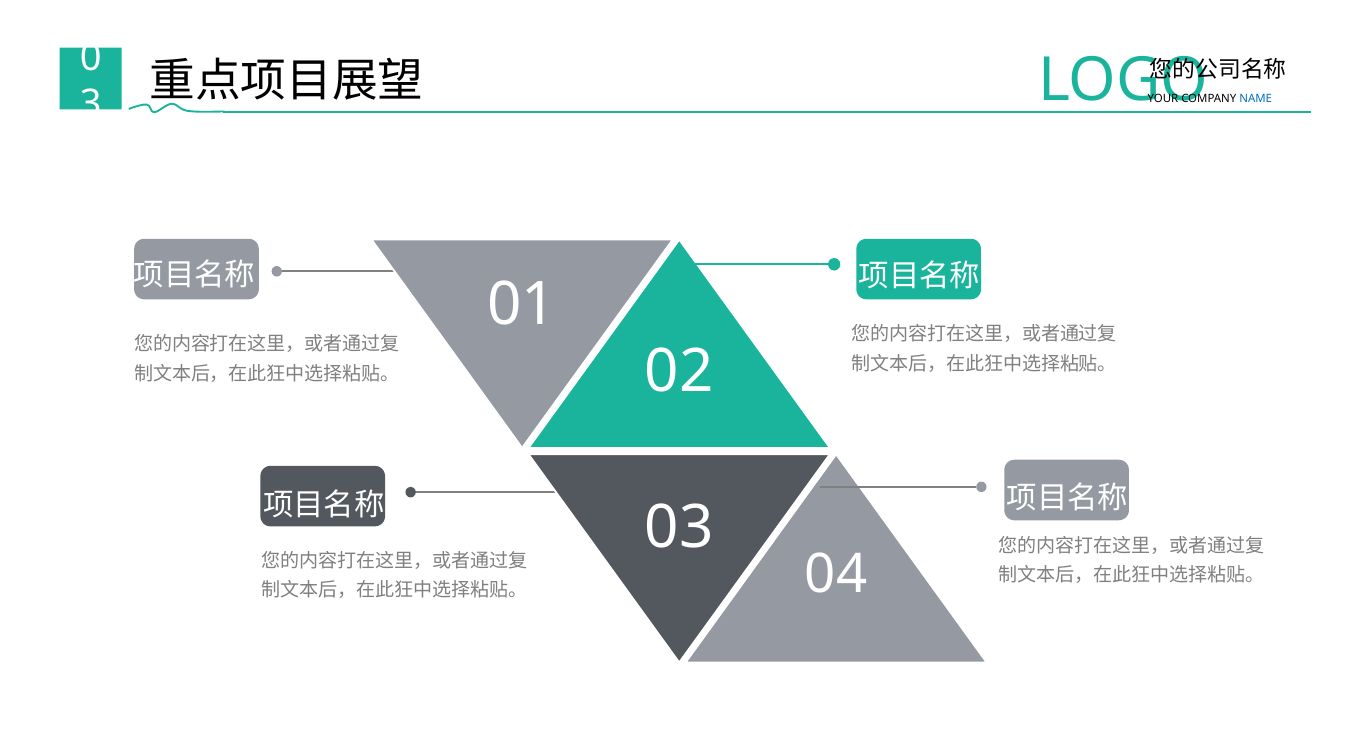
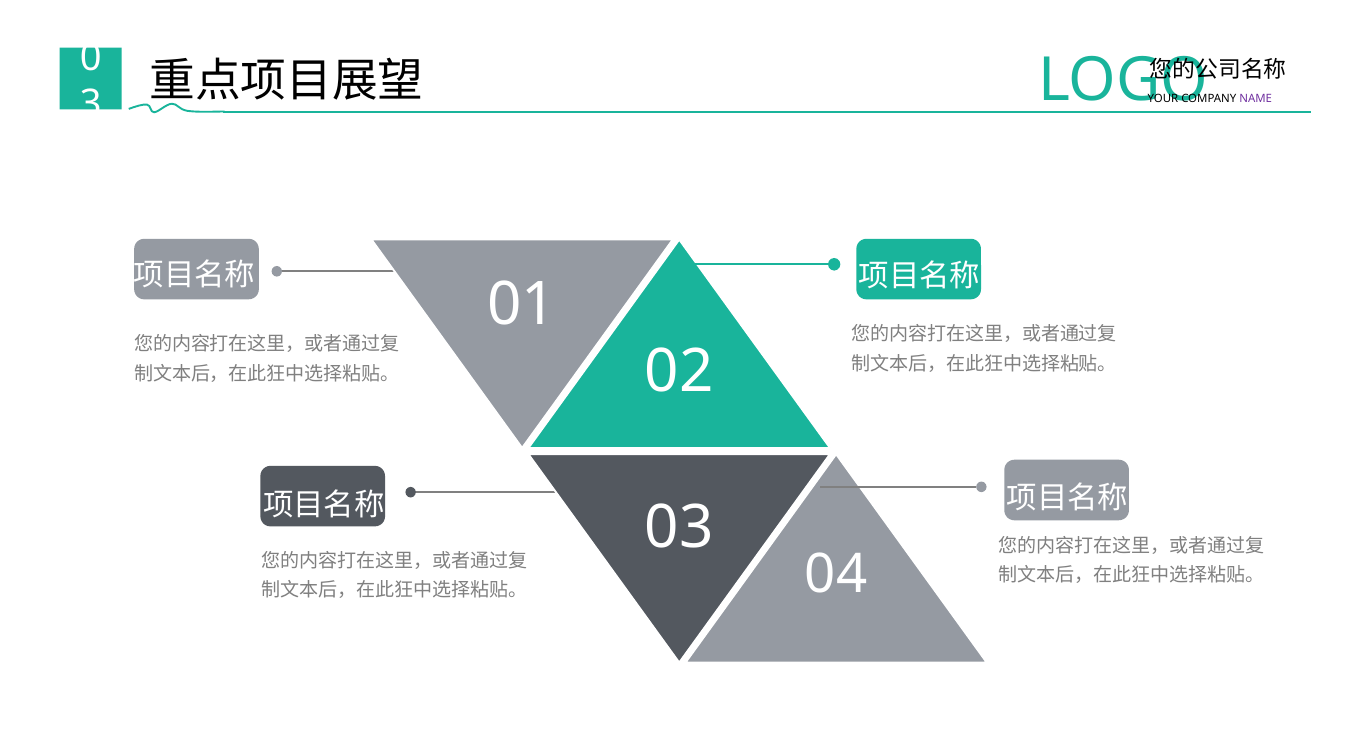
NAME colour: blue -> purple (1256, 99)
